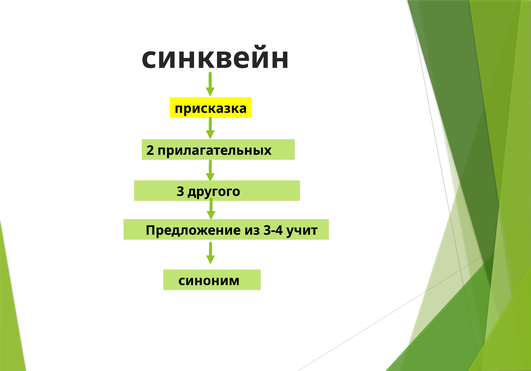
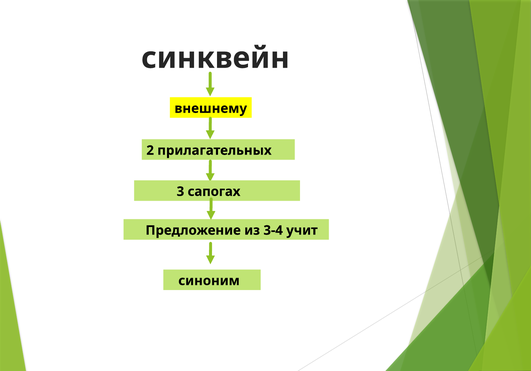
присказка: присказка -> внешнему (211, 108)
другого: другого -> сапогах (214, 191)
